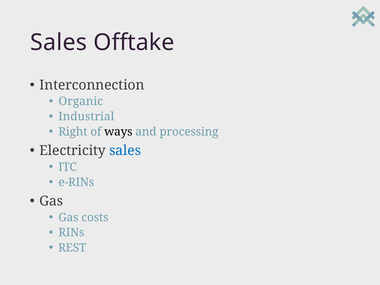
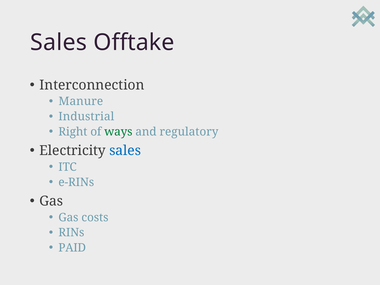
Organic: Organic -> Manure (81, 101)
ways colour: black -> green (118, 132)
processing: processing -> regulatory (189, 132)
REST: REST -> PAID (72, 248)
